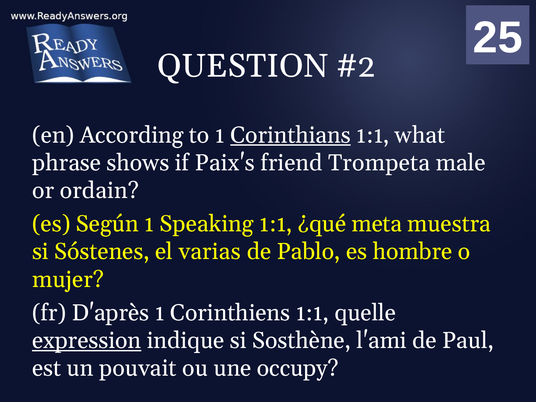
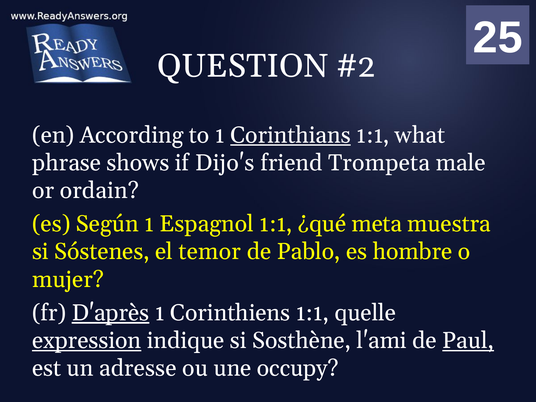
Paix's: Paix's -> Dijo's (225, 163)
Speaking: Speaking -> Espagnol (207, 224)
varias: varias -> temor (210, 252)
D'après underline: none -> present (111, 313)
Paul underline: none -> present (468, 341)
pouvait: pouvait -> adresse (138, 368)
